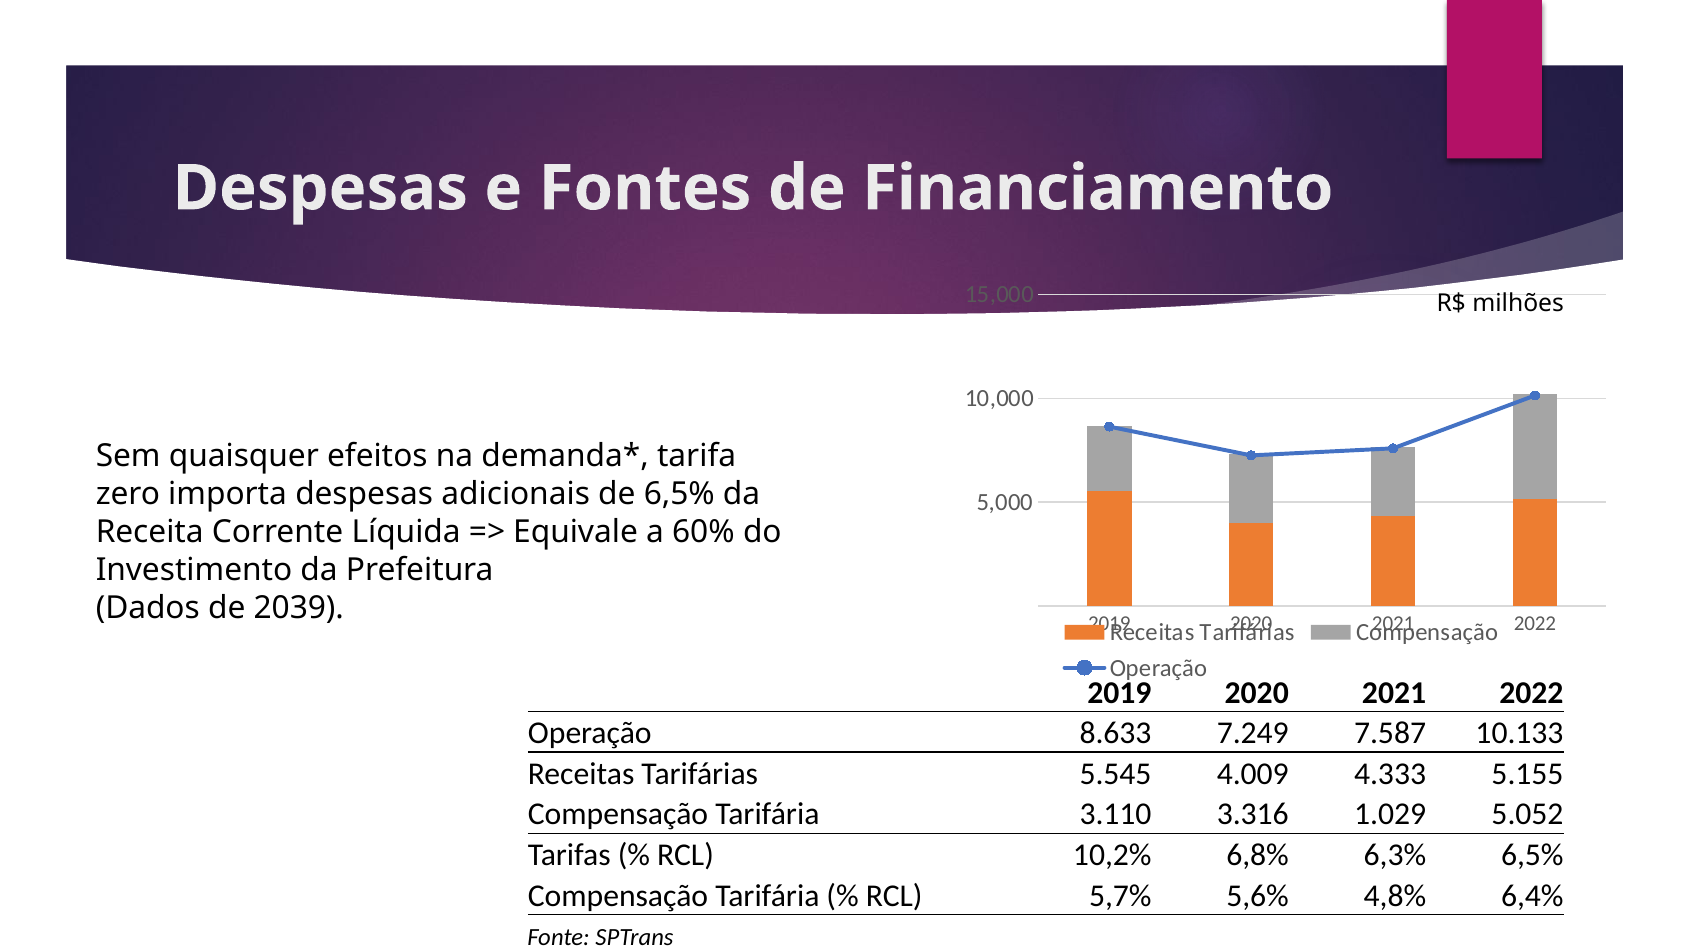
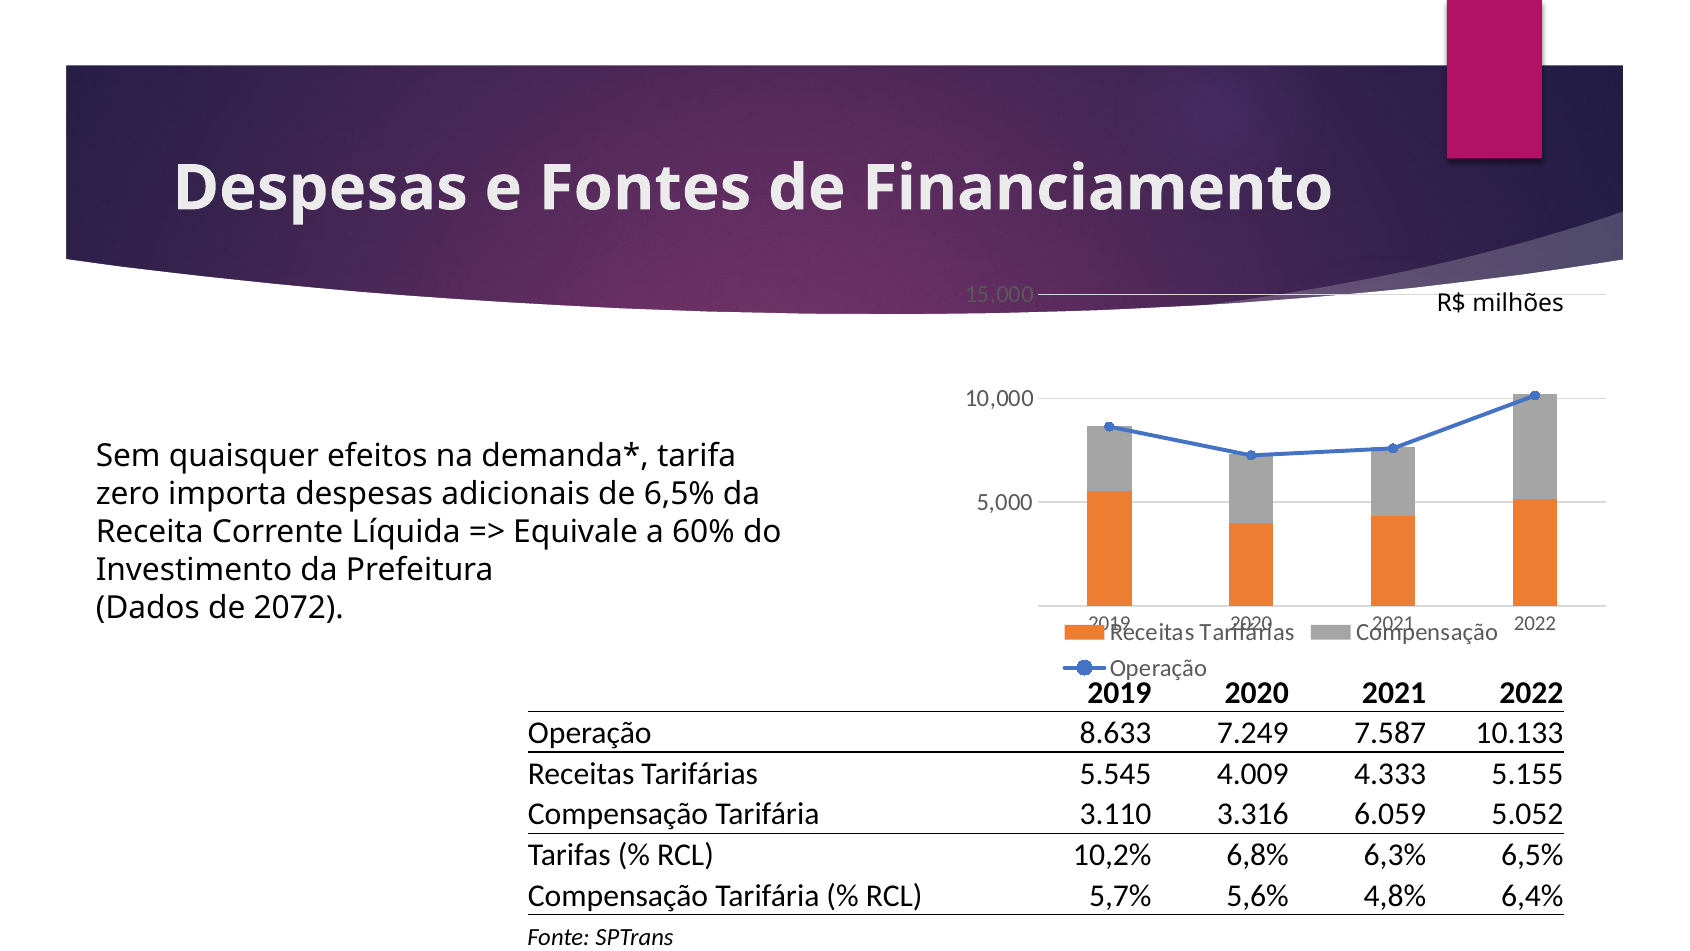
2039: 2039 -> 2072 (299, 608)
1.029: 1.029 -> 6.059 (1390, 814)
